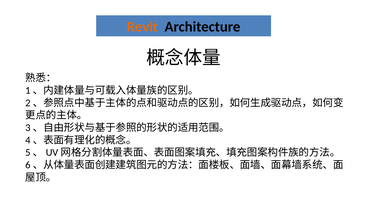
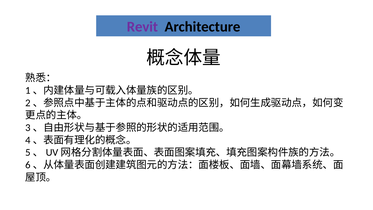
Revit colour: orange -> purple (142, 27)
